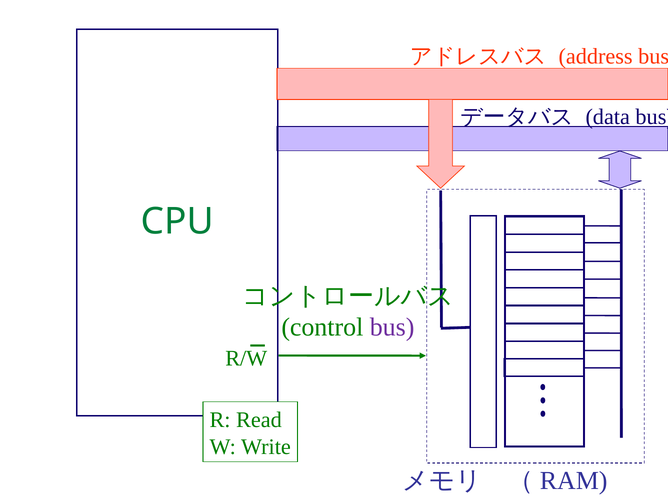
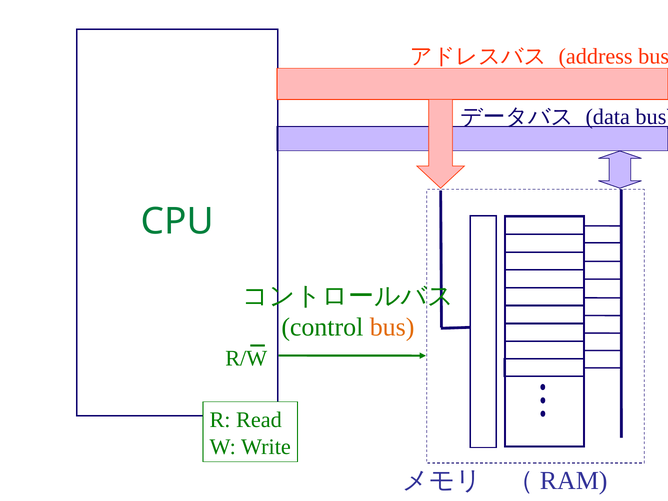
bus colour: purple -> orange (392, 327)
